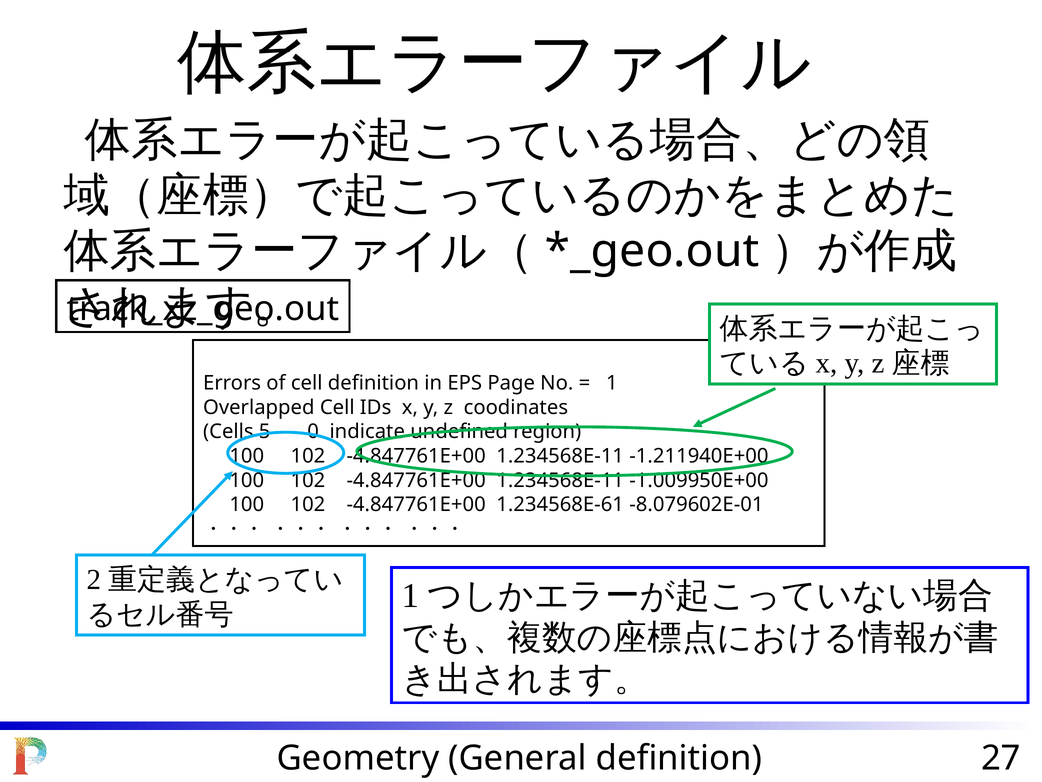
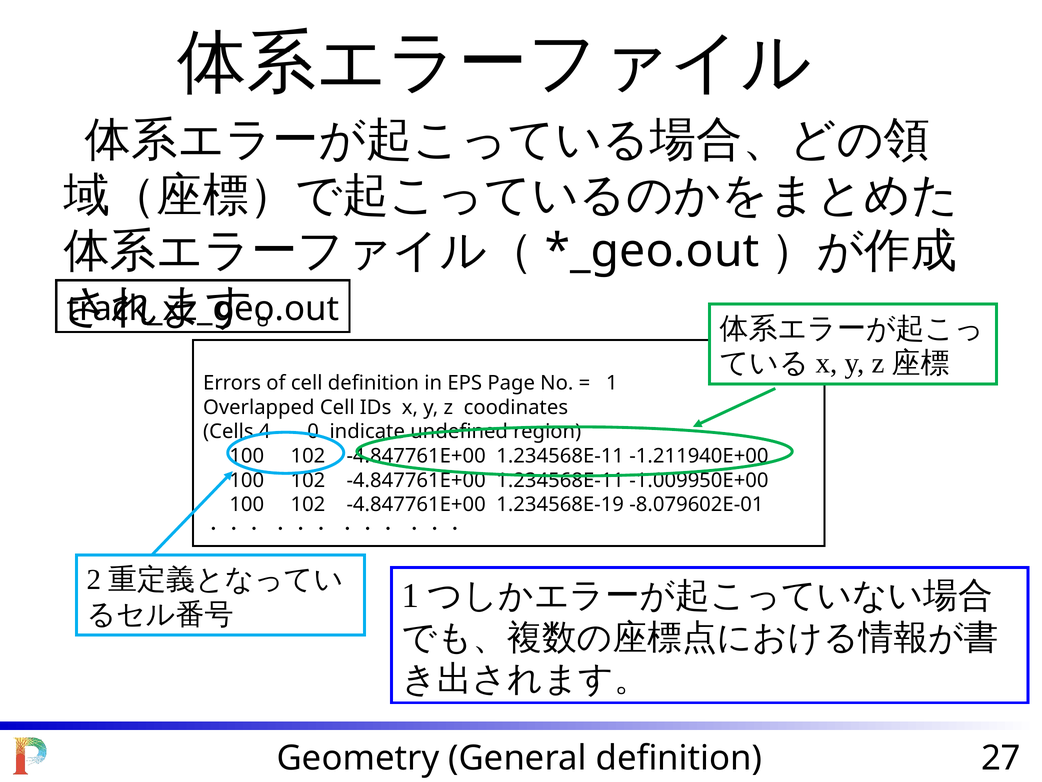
5: 5 -> 4 (265, 431)
1.234568E-61: 1.234568E-61 -> 1.234568E-19 (560, 504)
